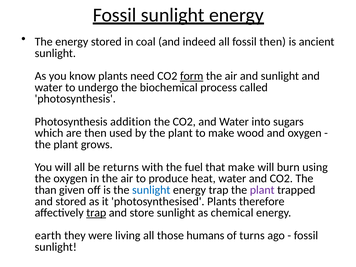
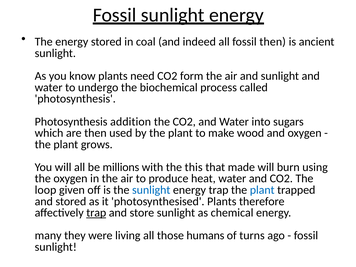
form underline: present -> none (192, 76)
returns: returns -> millions (121, 167)
fuel: fuel -> this (194, 167)
that make: make -> made (241, 167)
than: than -> loop (46, 190)
plant colour: purple -> blue (262, 190)
earth: earth -> many (48, 236)
